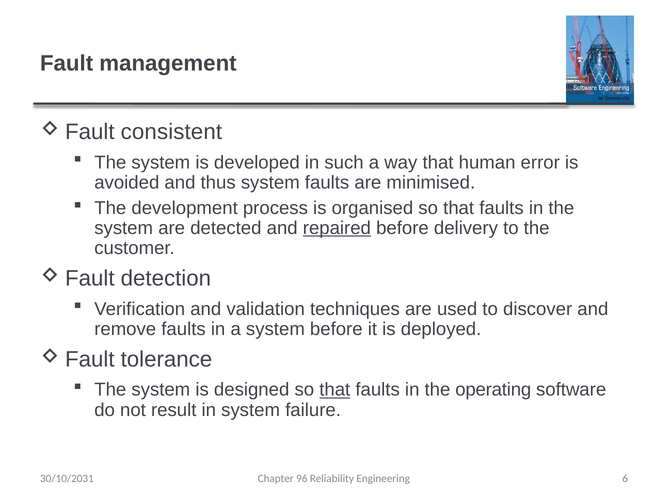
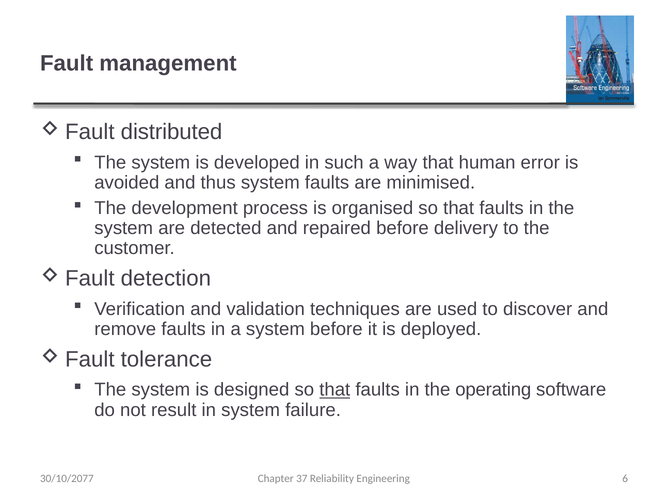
consistent: consistent -> distributed (172, 132)
repaired underline: present -> none (337, 228)
30/10/2031: 30/10/2031 -> 30/10/2077 (67, 478)
96: 96 -> 37 (302, 478)
